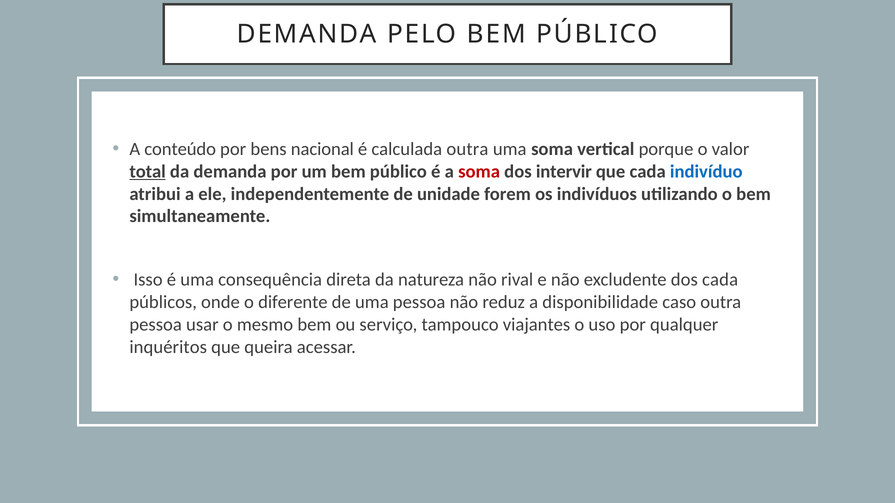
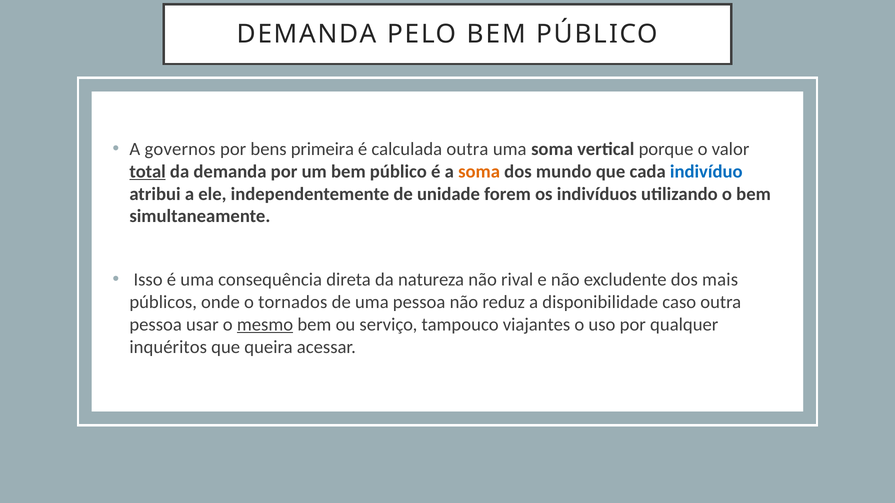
conteúdo: conteúdo -> governos (180, 149)
nacional: nacional -> primeira (322, 149)
soma colour: red -> orange (479, 172)
intervir: intervir -> mundo (564, 172)
dos cada: cada -> mais (720, 280)
diferente: diferente -> tornados (293, 302)
mesmo underline: none -> present (265, 325)
